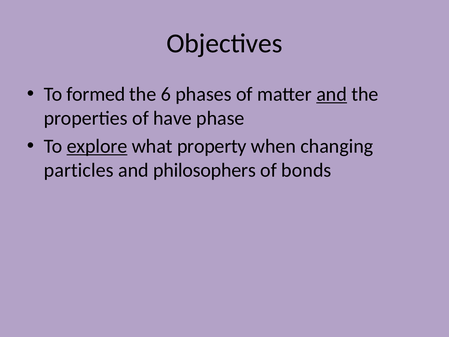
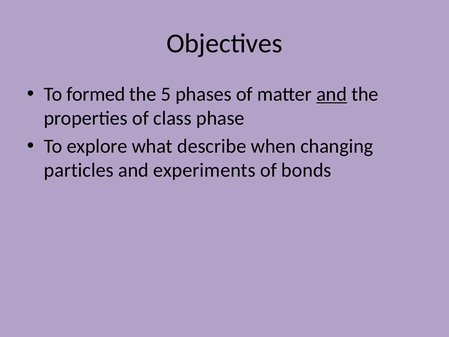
6: 6 -> 5 (166, 94)
have: have -> class (172, 118)
explore underline: present -> none (97, 146)
property: property -> describe (212, 146)
philosophers: philosophers -> experiments (204, 170)
